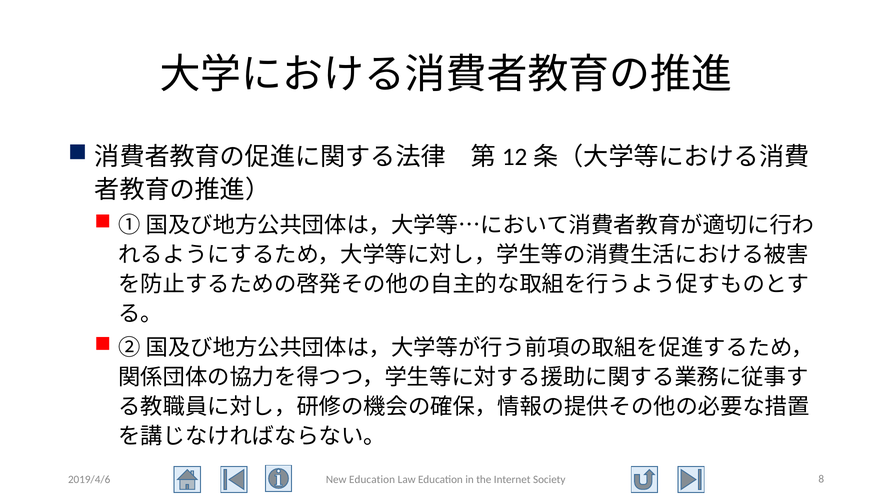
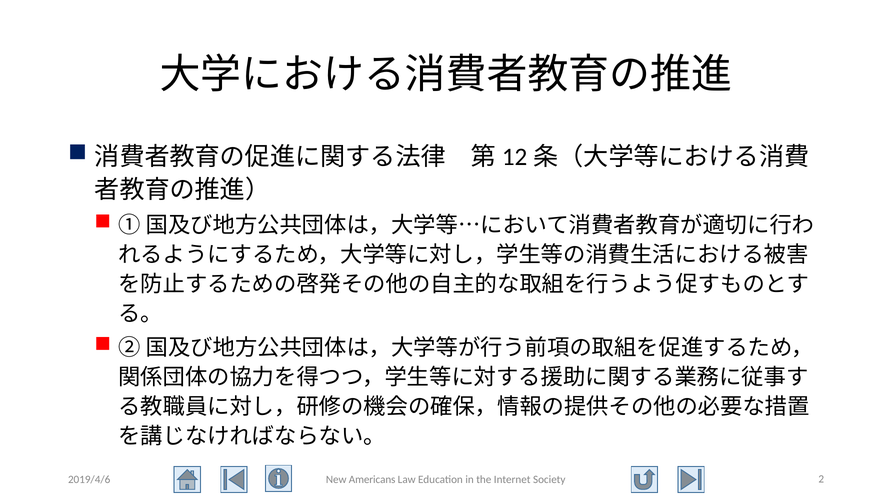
New Education: Education -> Americans (372, 479)
8: 8 -> 2 (821, 479)
